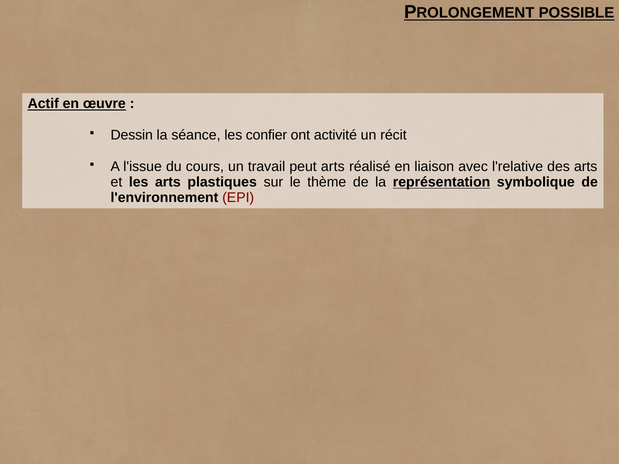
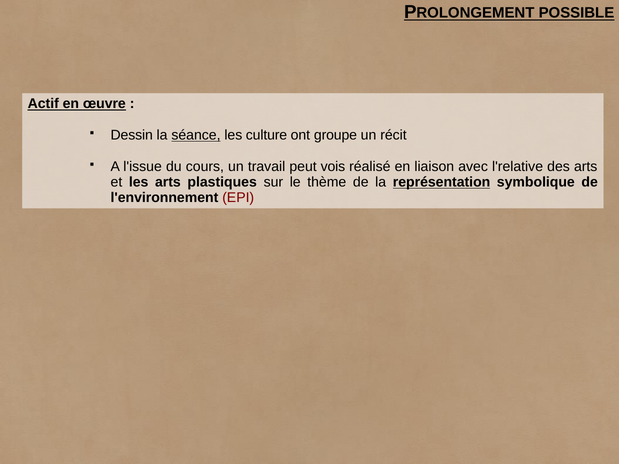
séance underline: none -> present (196, 135)
confier: confier -> culture (267, 135)
activité: activité -> groupe (336, 135)
peut arts: arts -> vois (333, 167)
